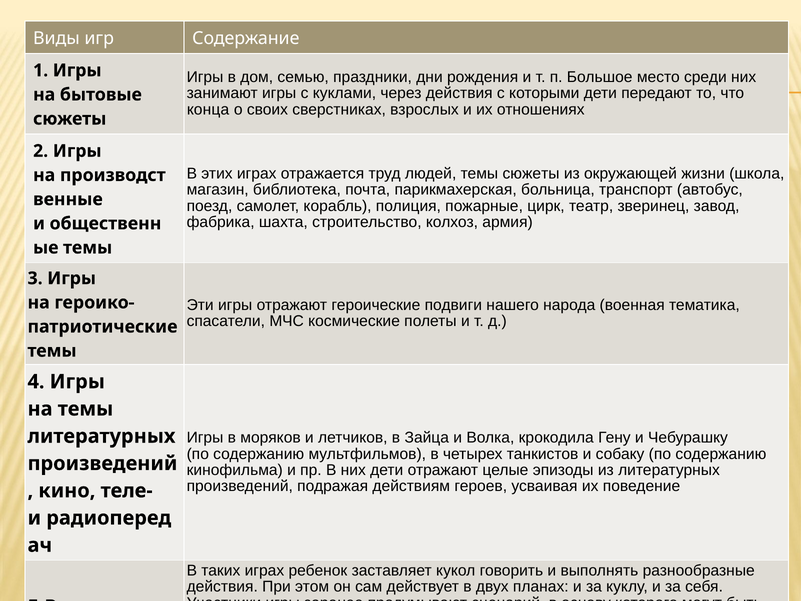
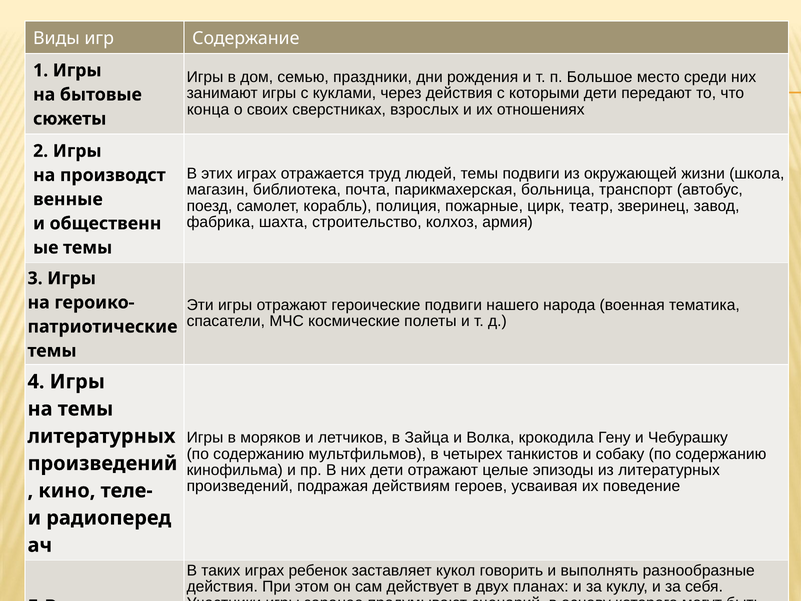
темы сюжеты: сюжеты -> подвиги (531, 174)
